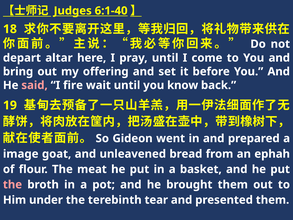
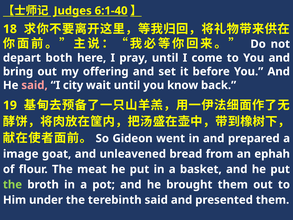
altar: altar -> both (59, 58)
fire: fire -> city (73, 85)
the colour: pink -> light green (12, 184)
terebinth tear: tear -> said (156, 200)
